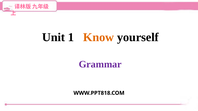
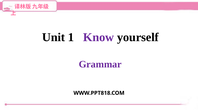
Know colour: orange -> purple (99, 37)
